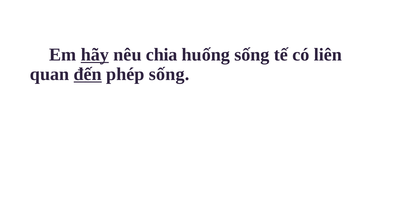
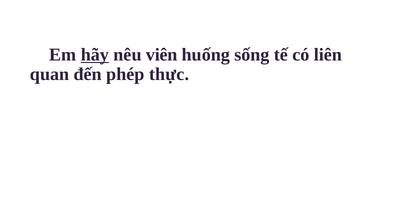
chia: chia -> viên (162, 55)
đến underline: present -> none (88, 74)
phép sống: sống -> thực (169, 74)
